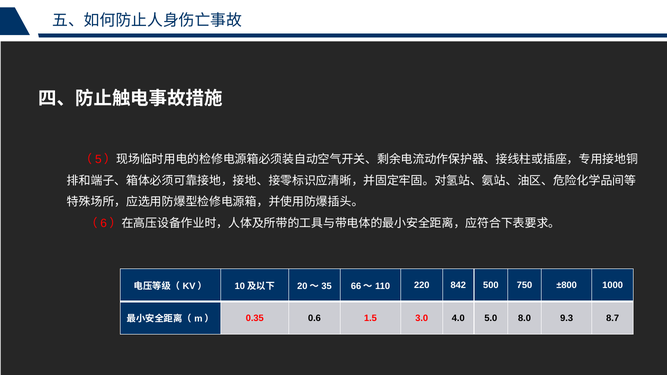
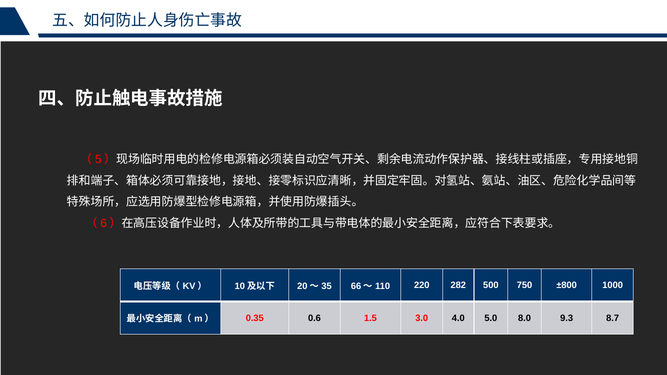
842: 842 -> 282 (458, 285)
